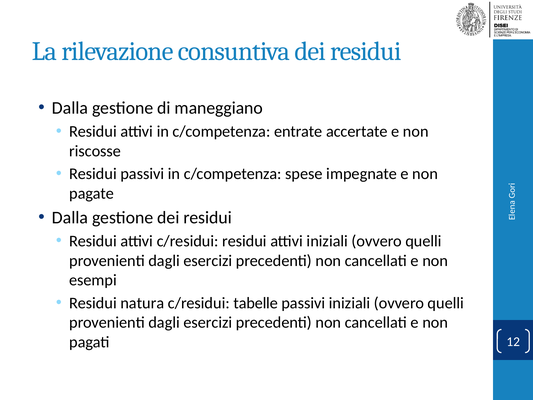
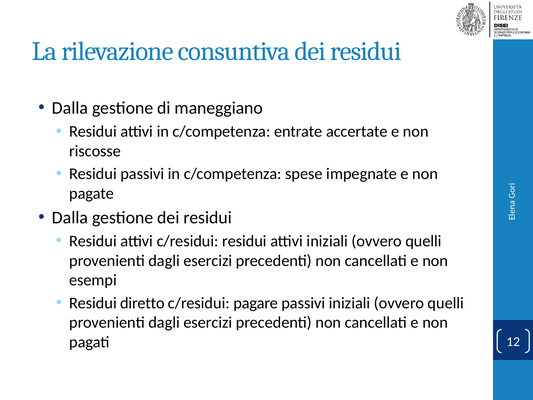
natura: natura -> diretto (142, 303)
tabelle: tabelle -> pagare (256, 303)
